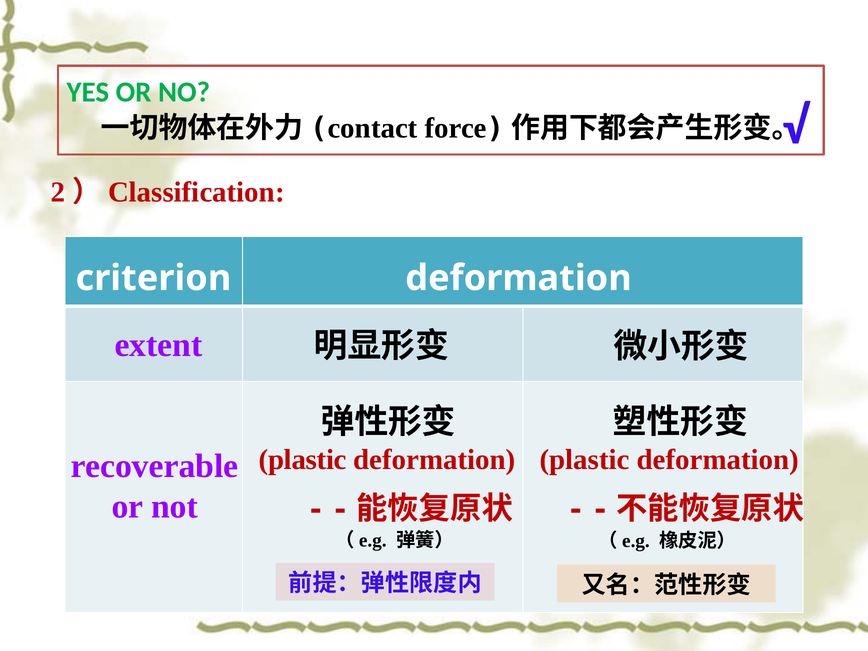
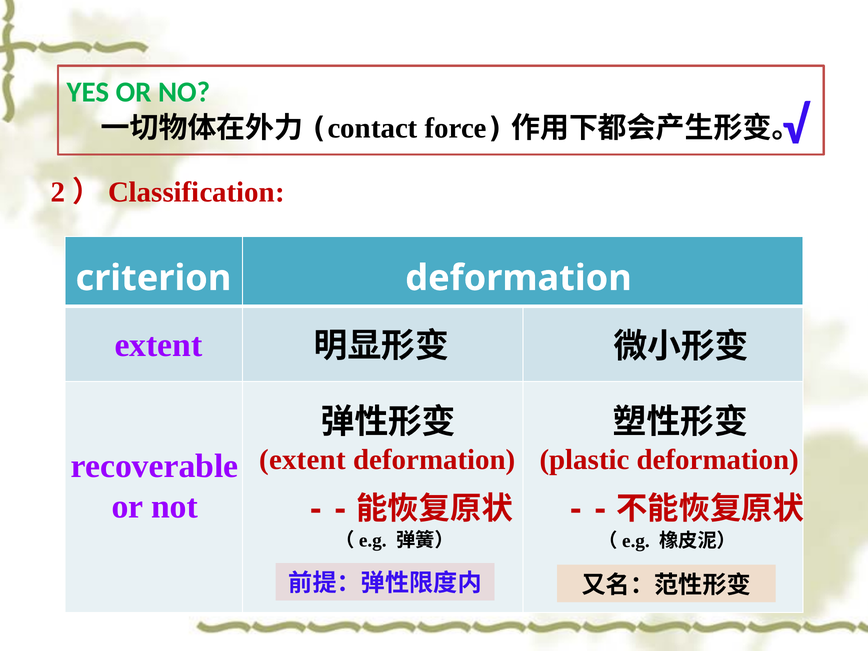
plastic: plastic -> extent (303, 460)
